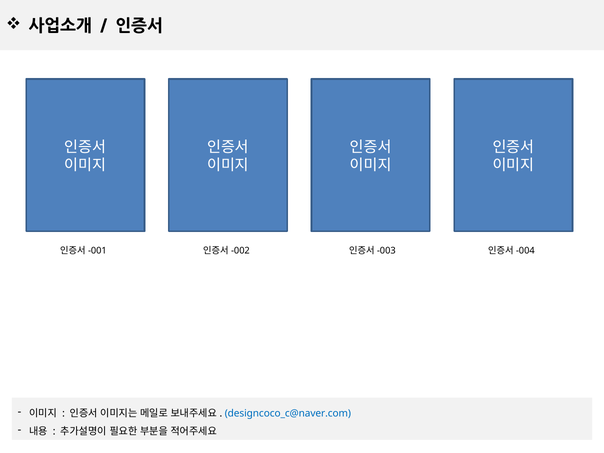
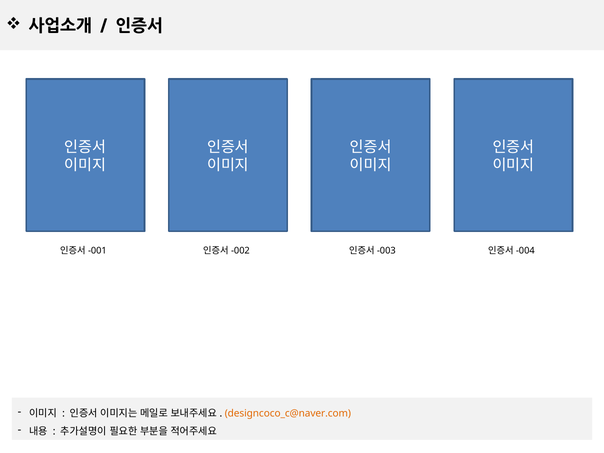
designcoco_c@naver.com colour: blue -> orange (288, 413)
